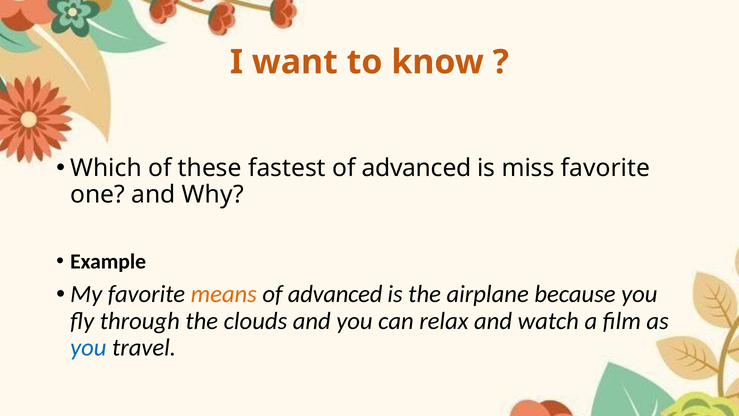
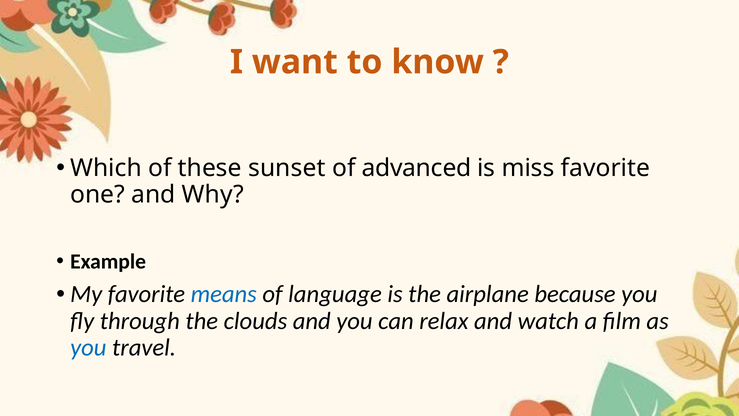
fastest: fastest -> sunset (287, 168)
means colour: orange -> blue (224, 294)
advanced: advanced -> language (335, 294)
